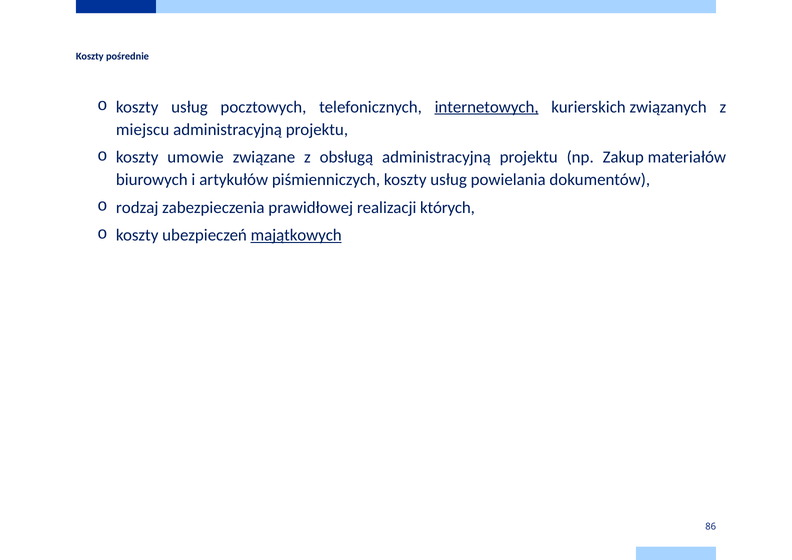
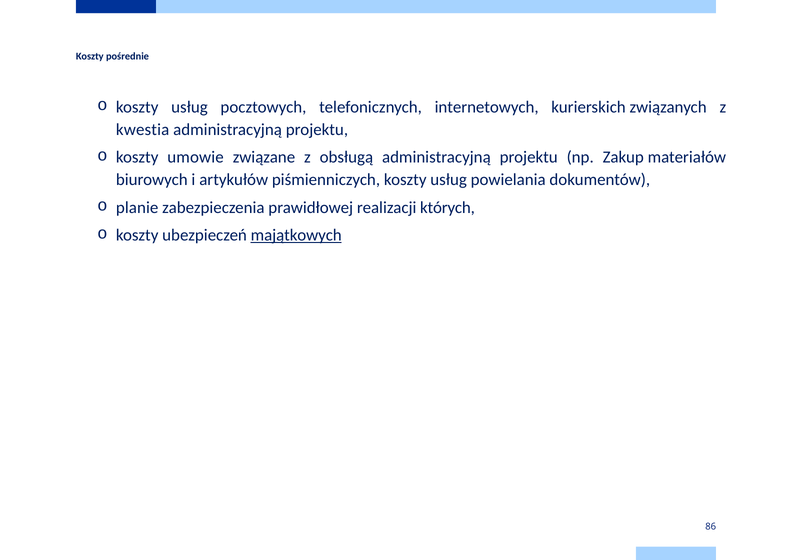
internetowych underline: present -> none (487, 107)
miejscu: miejscu -> kwestia (143, 130)
rodzaj: rodzaj -> planie (137, 208)
